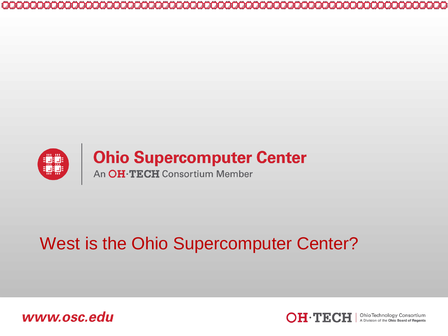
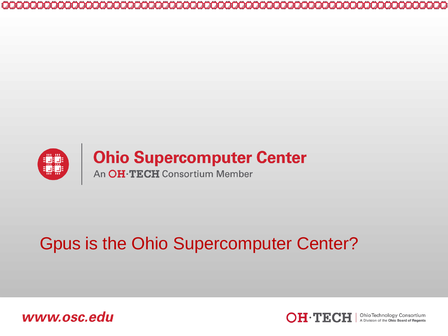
West: West -> Gpus (60, 244)
